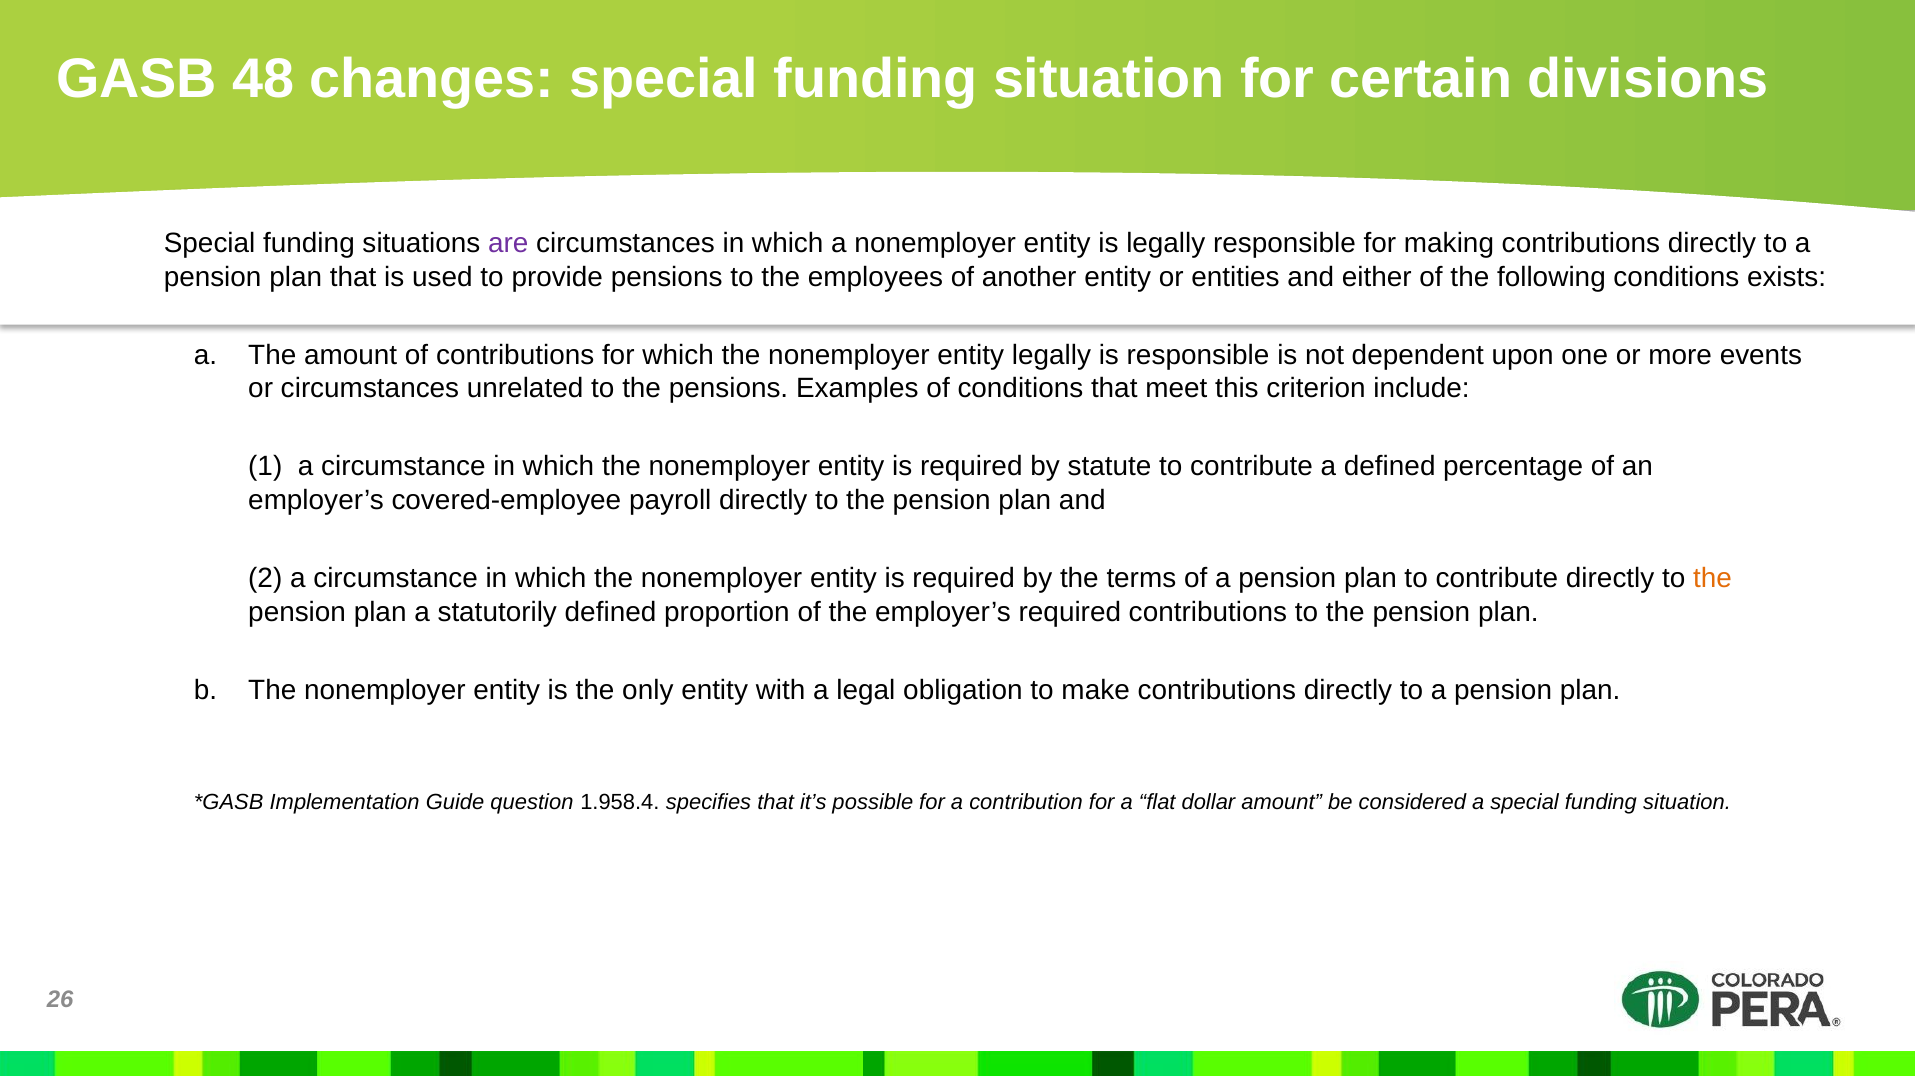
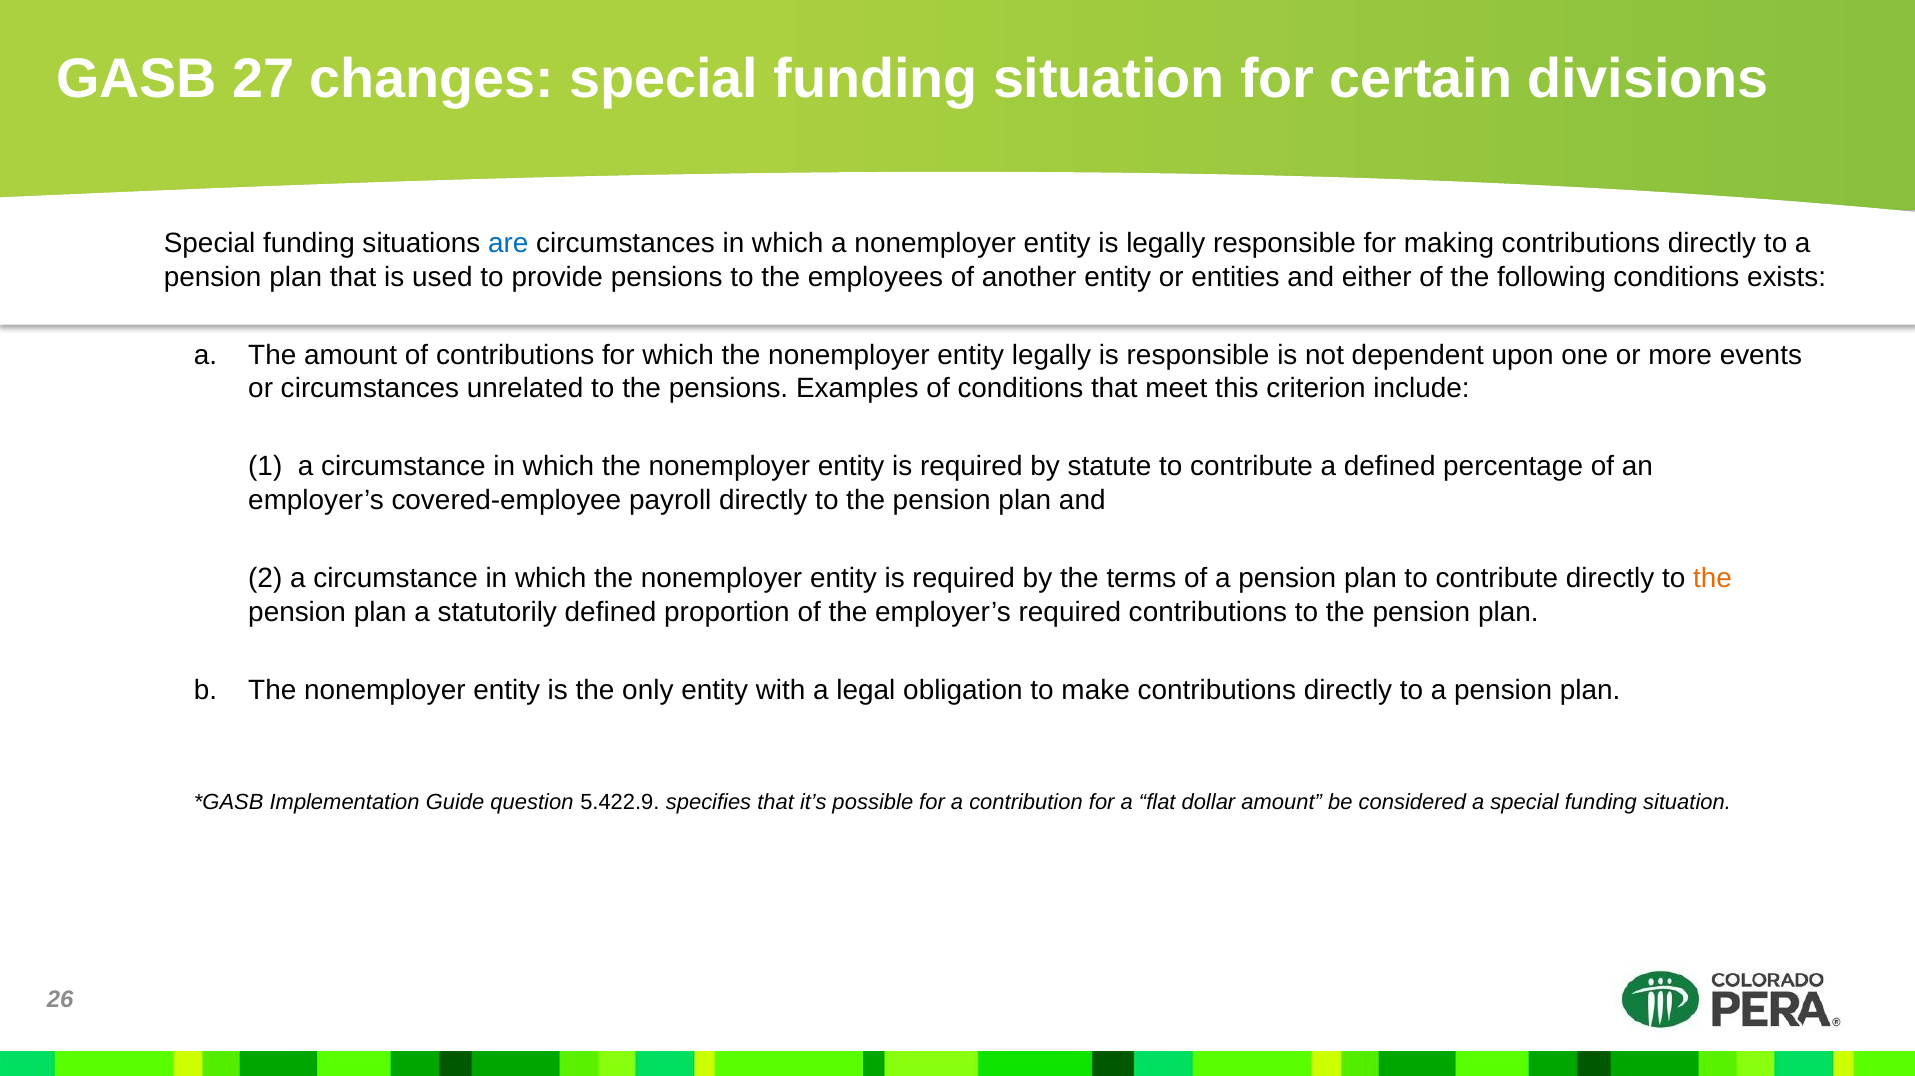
48: 48 -> 27 (263, 79)
are colour: purple -> blue (508, 243)
1.958.4: 1.958.4 -> 5.422.9 (620, 802)
